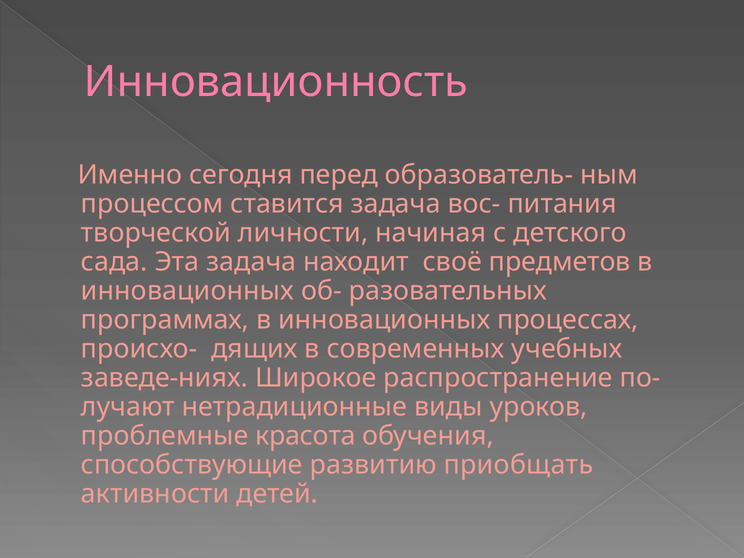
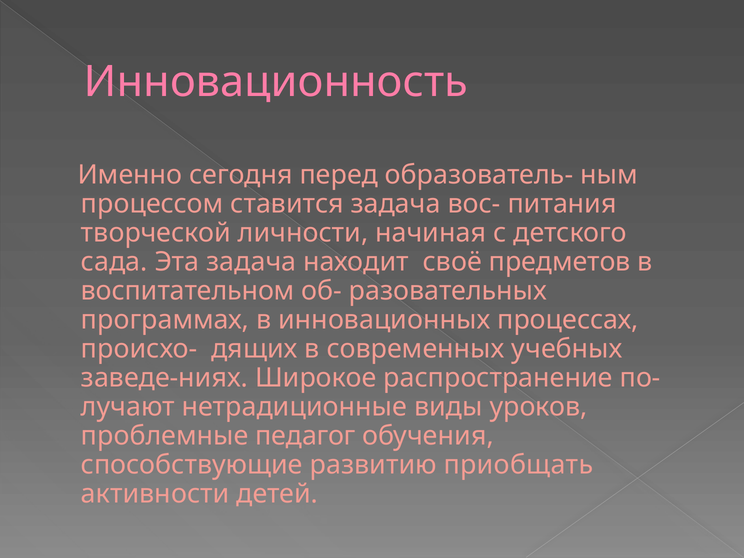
инновационных: инновационных -> воспитательном (188, 291)
красота: красота -> педагог (306, 436)
